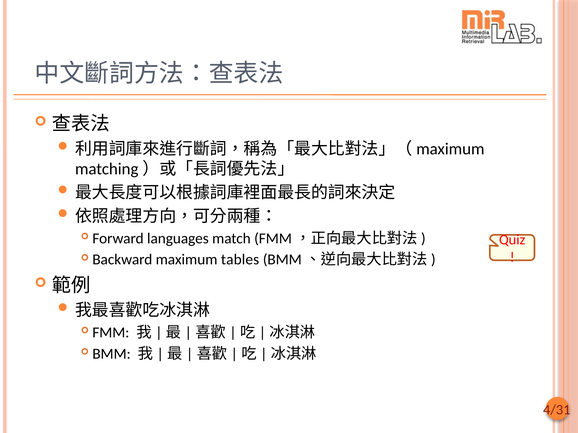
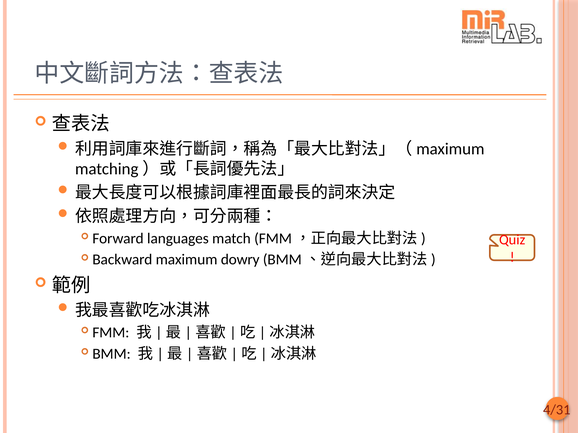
tables: tables -> dowry (240, 260)
